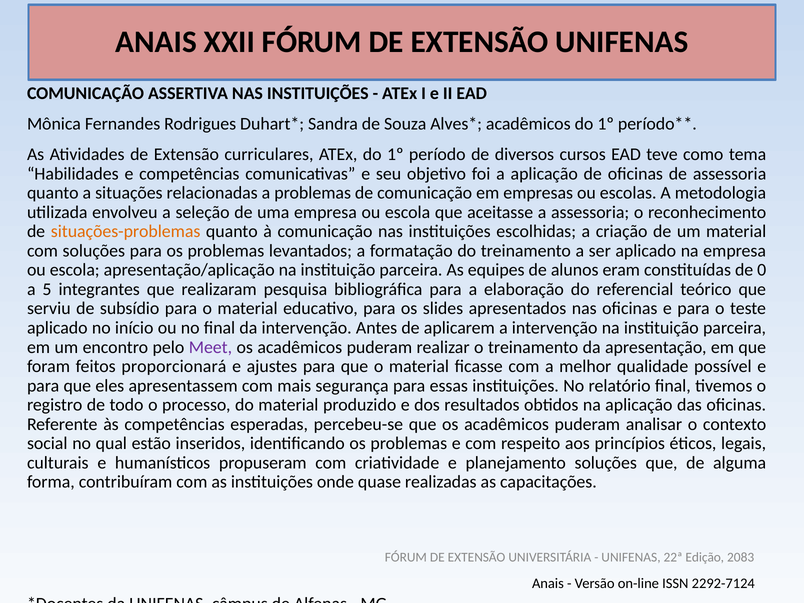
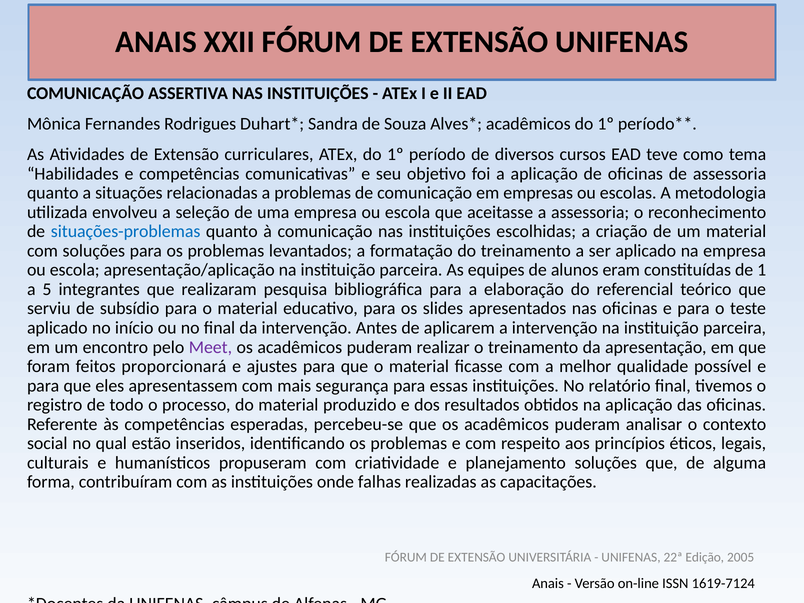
situações-problemas colour: orange -> blue (126, 231)
0: 0 -> 1 (762, 270)
quase: quase -> falhas (379, 482)
2083: 2083 -> 2005 (741, 557)
2292-7124: 2292-7124 -> 1619-7124 (723, 583)
